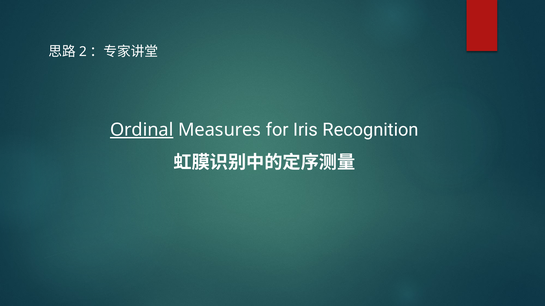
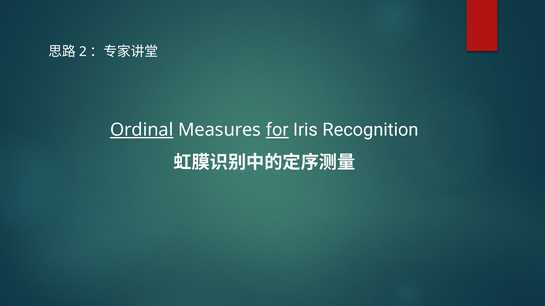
for underline: none -> present (277, 130)
